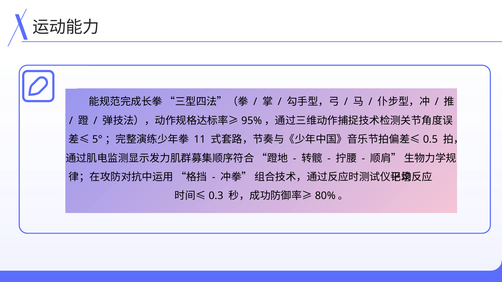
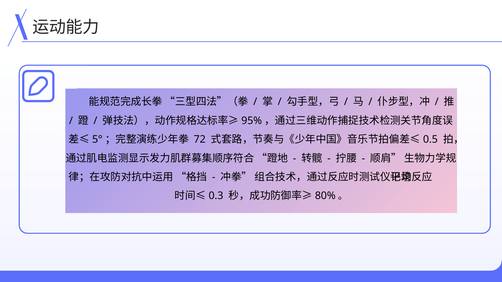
11: 11 -> 72 (200, 140)
